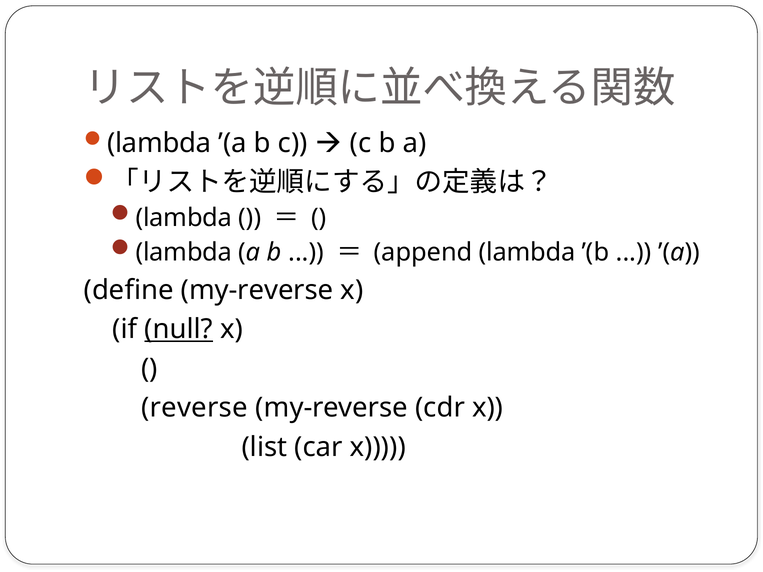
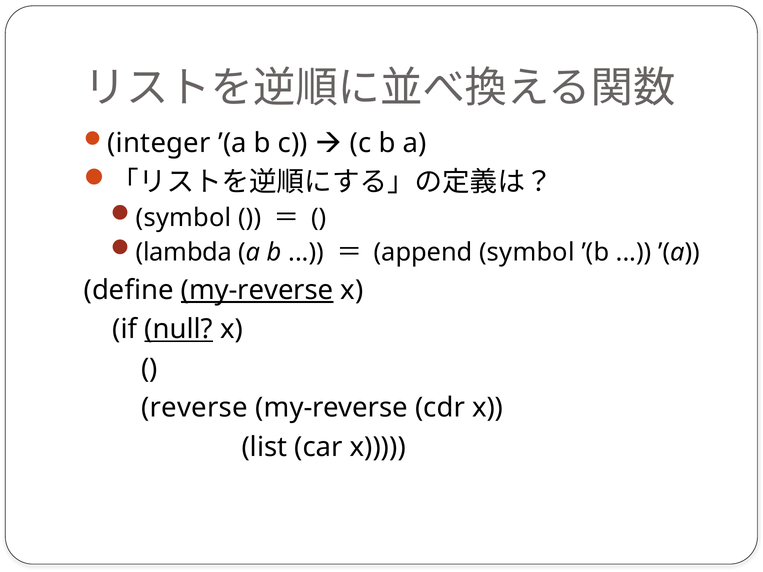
lambda: lambda -> integer (159, 143)
lambda: lambda -> symbol (184, 218)
append lambda: lambda -> symbol (527, 252)
my-reverse underline: none -> present (257, 290)
